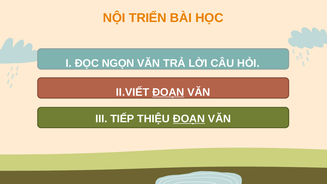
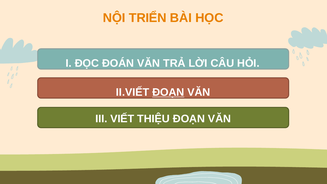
NGỌN: NGỌN -> ĐOÁN (118, 63)
TIẾP: TIẾP -> VIẾT (122, 119)
ĐOẠN underline: present -> none (189, 119)
